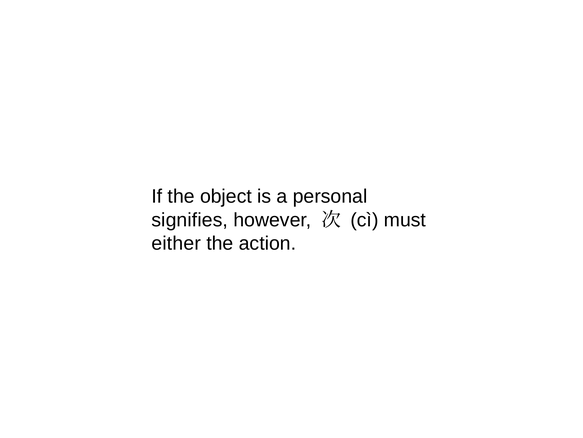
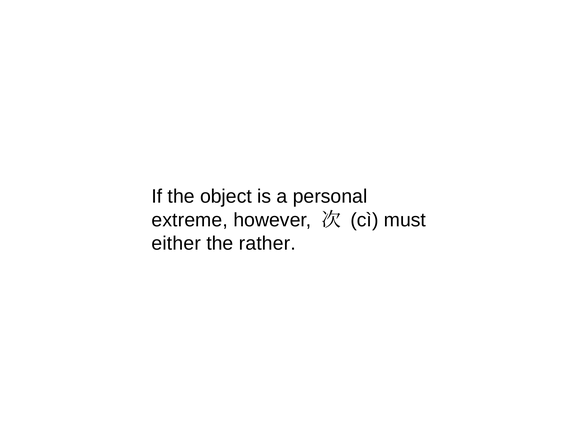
signifies: signifies -> extreme (190, 220)
action: action -> rather (267, 243)
